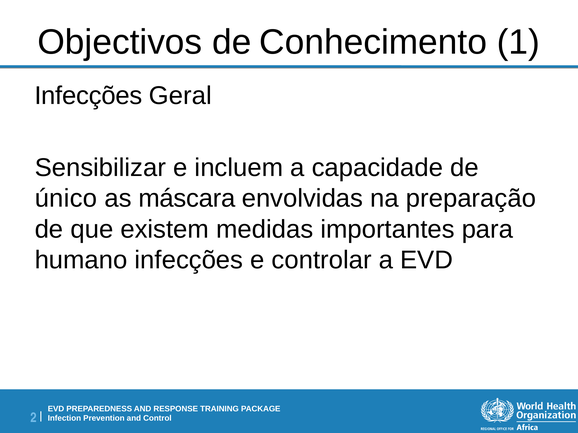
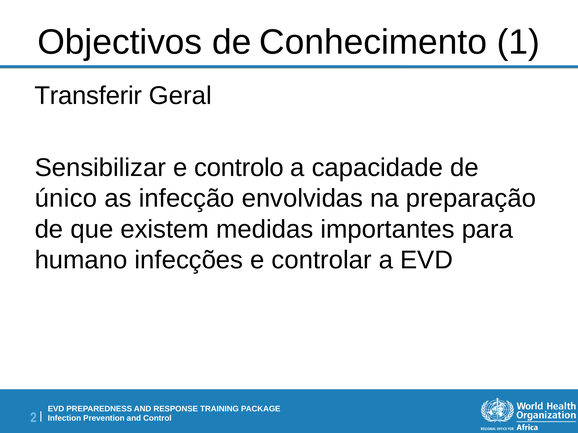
Infecções: Infecções -> Transferir (88, 96)
incluem: incluem -> controlo (239, 168)
máscara: máscara -> infecção (187, 199)
